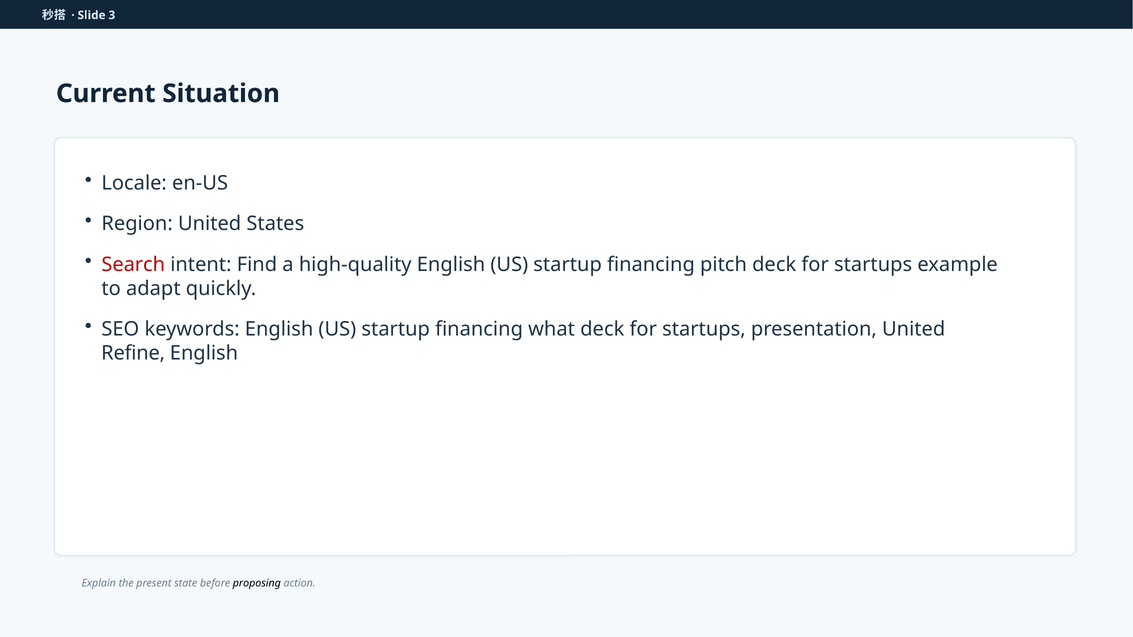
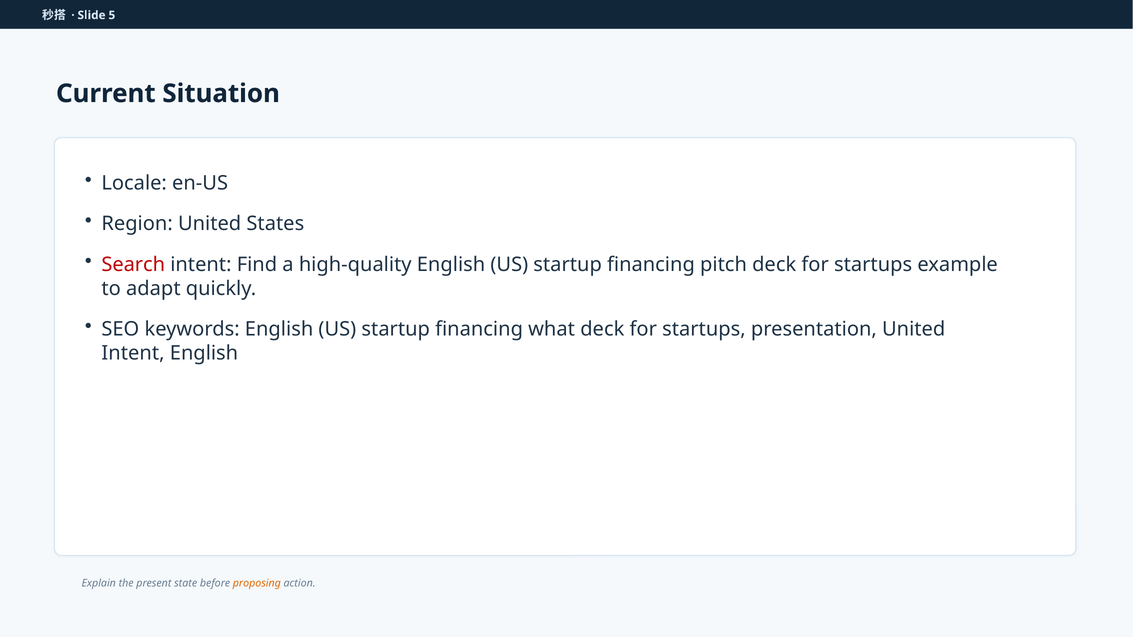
3: 3 -> 5 (112, 15)
Refine: Refine -> Intent (133, 353)
proposing colour: black -> orange (257, 584)
